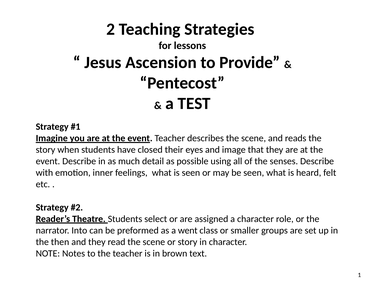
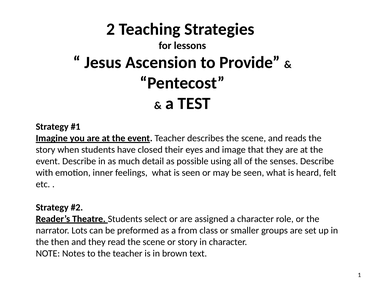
Into: Into -> Lots (79, 230)
went: went -> from (188, 230)
